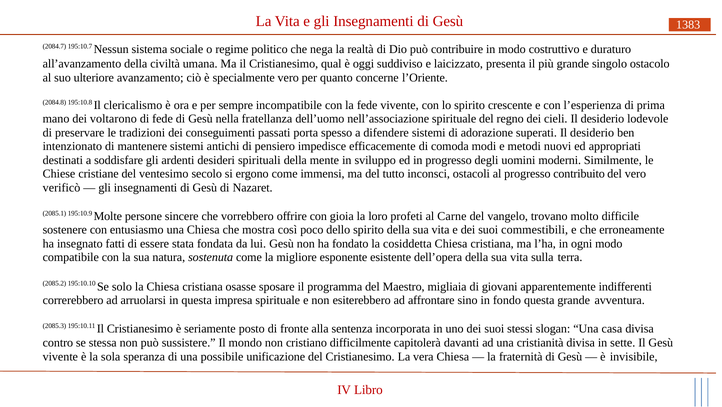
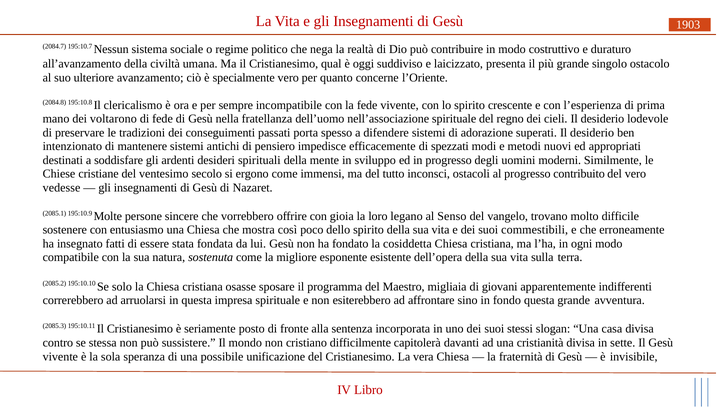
1383: 1383 -> 1903 (688, 25)
comoda: comoda -> spezzati (450, 146)
verificò: verificò -> vedesse (62, 188)
profeti: profeti -> legano (407, 216)
Carne: Carne -> Senso (452, 216)
